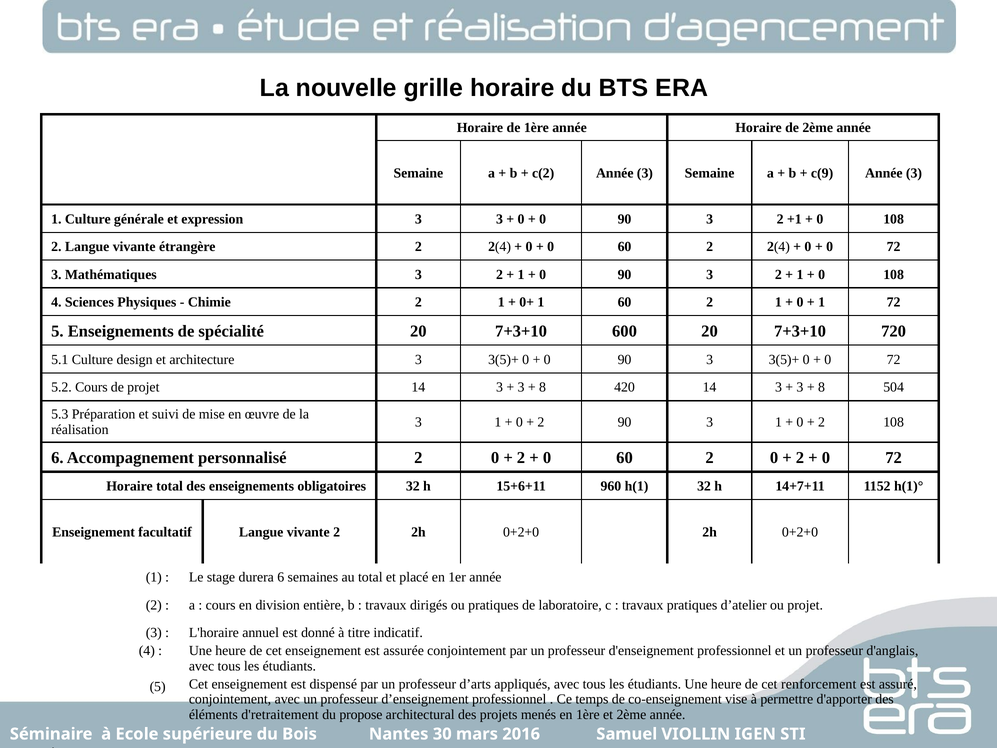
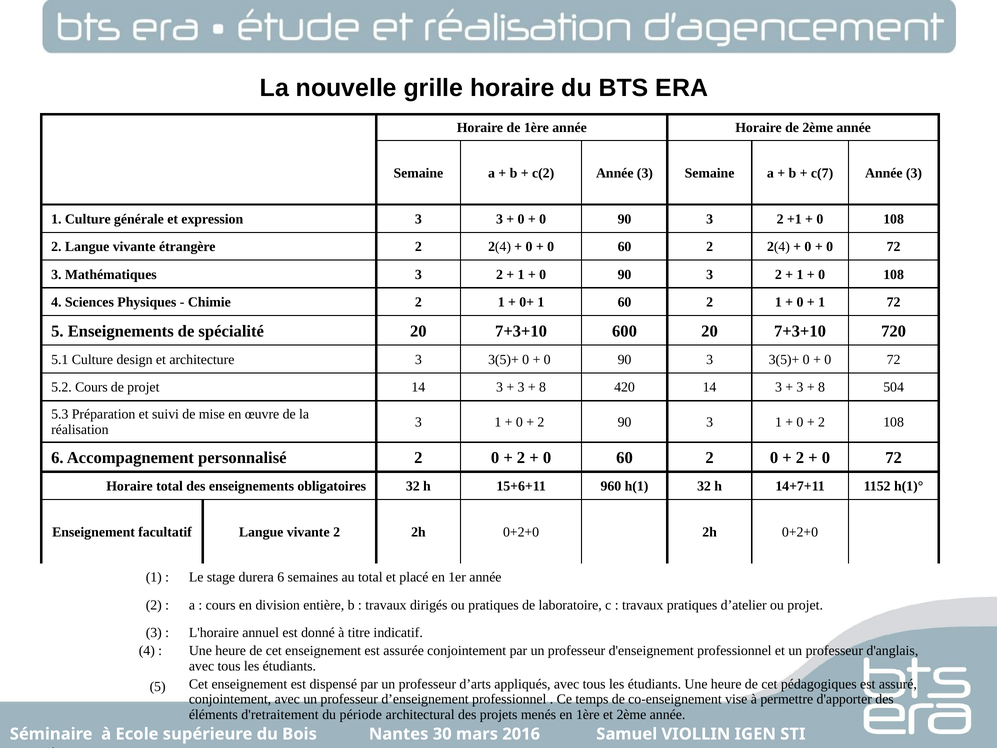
c(9: c(9 -> c(7 (822, 173)
renforcement: renforcement -> pédagogiques (819, 684)
propose: propose -> période (361, 714)
